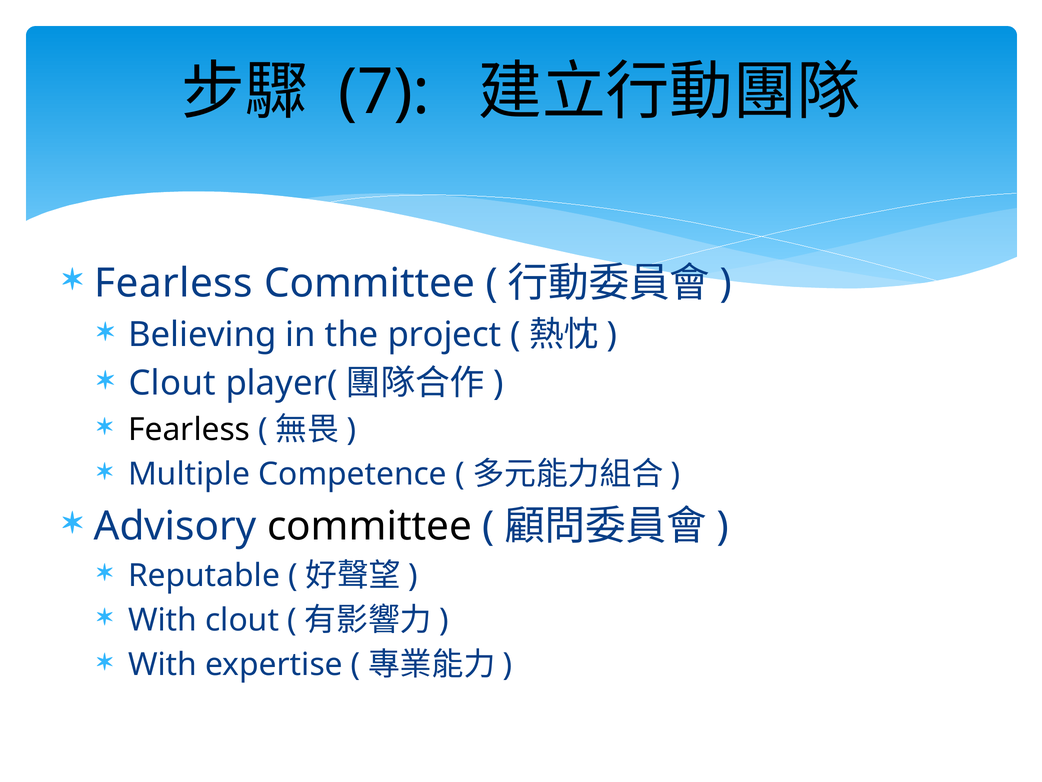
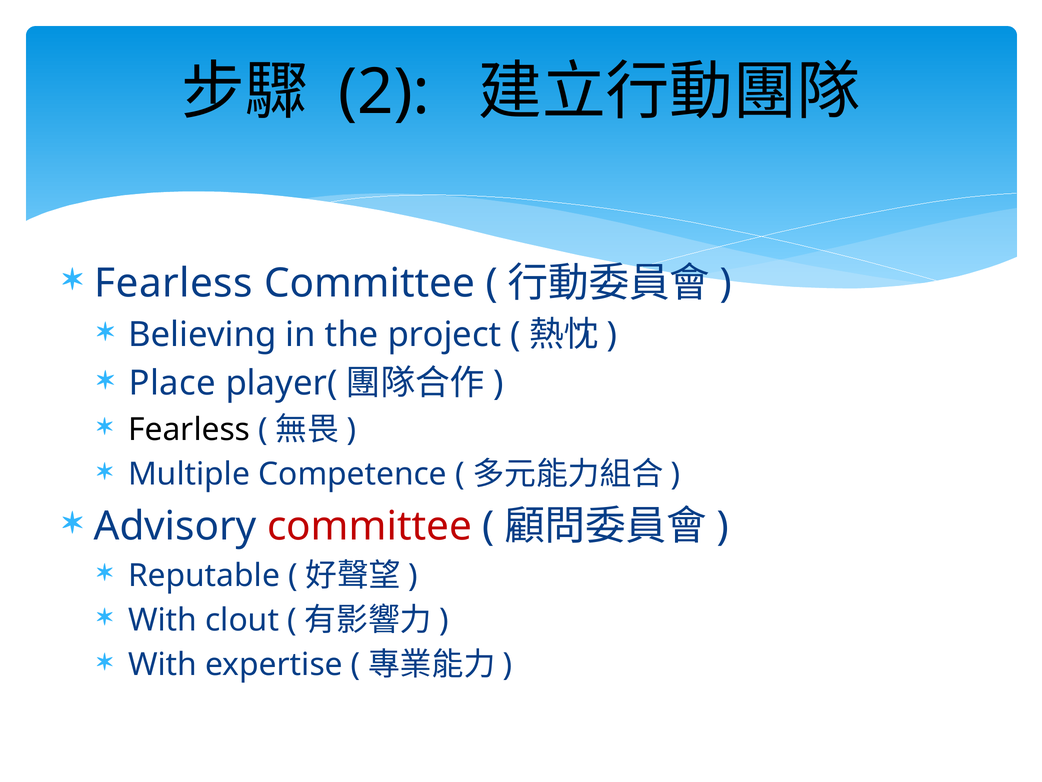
7: 7 -> 2 (384, 92)
Clout: Clout -> Place (172, 383)
committee colour: black -> red (370, 526)
